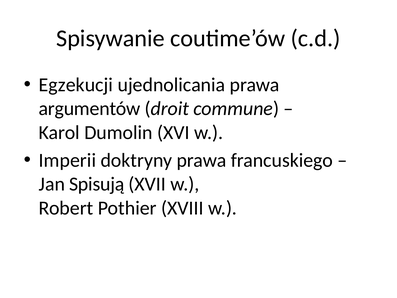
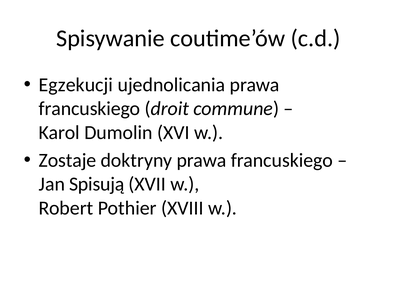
argumentów: argumentów -> francuskiego (89, 109)
Imperii: Imperii -> Zostaje (67, 160)
